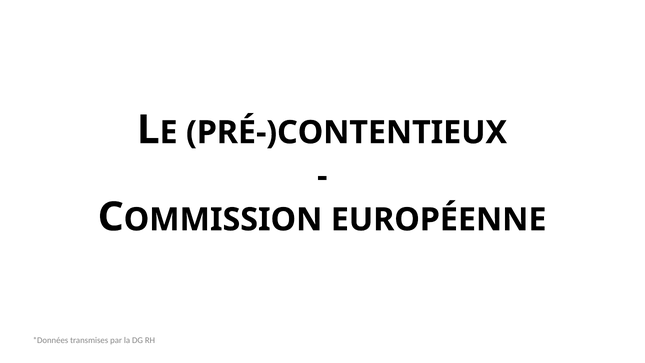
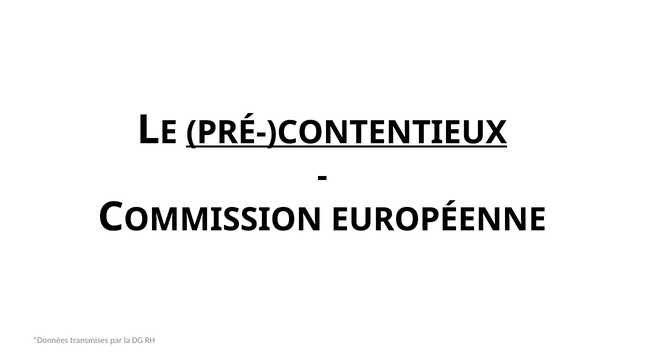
PRÉ-)CONTENTIEUX underline: none -> present (347, 133)
